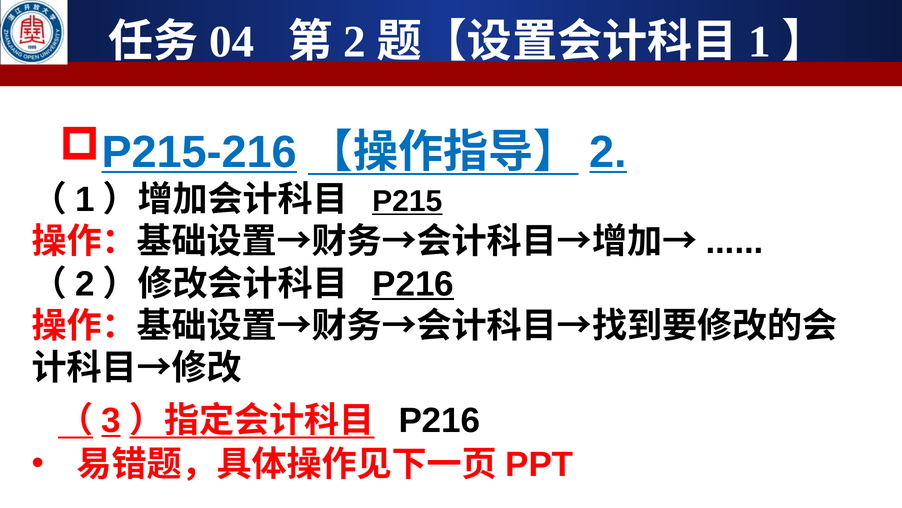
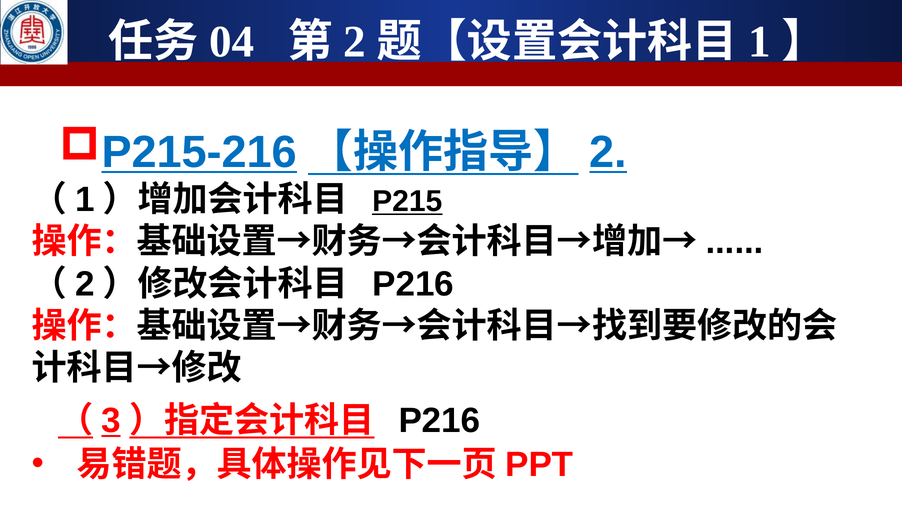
P216 underline: present -> none (413, 284)
